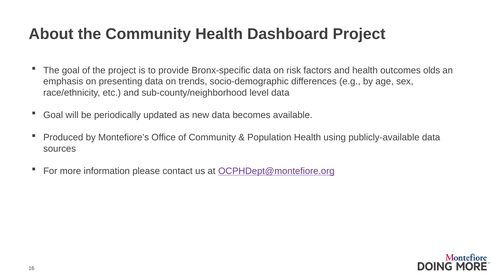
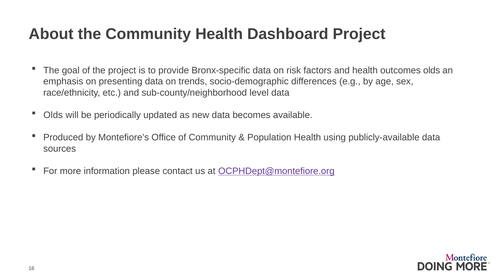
Goal: Goal -> Olds (53, 115)
